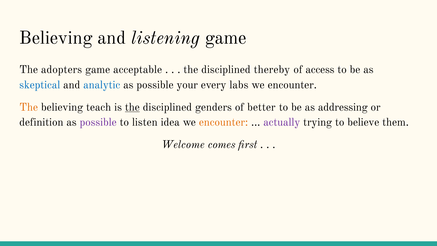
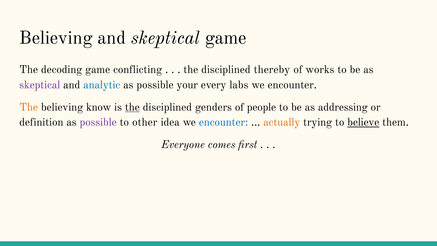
and listening: listening -> skeptical (166, 38)
adopters: adopters -> decoding (62, 70)
acceptable: acceptable -> conflicting (138, 70)
access: access -> works (320, 70)
skeptical colour: blue -> purple (40, 85)
teach: teach -> know (99, 107)
better: better -> people (262, 107)
listen: listen -> other (145, 122)
encounter colour: orange -> blue (223, 122)
actually colour: purple -> orange (282, 122)
believe underline: none -> present (363, 122)
Welcome: Welcome -> Everyone (183, 144)
